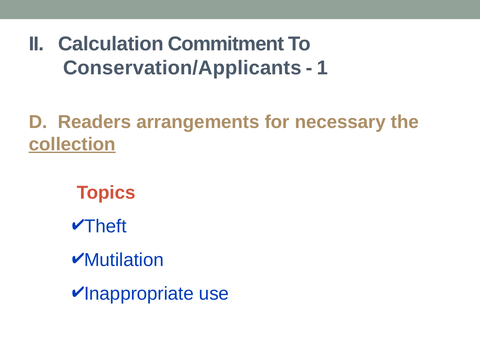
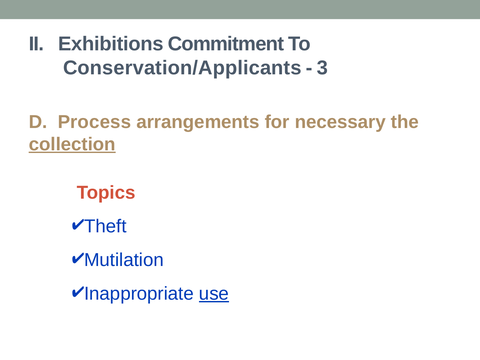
Calculation: Calculation -> Exhibitions (111, 44)
1: 1 -> 3 (322, 68)
Readers: Readers -> Process (94, 122)
use underline: none -> present (214, 294)
